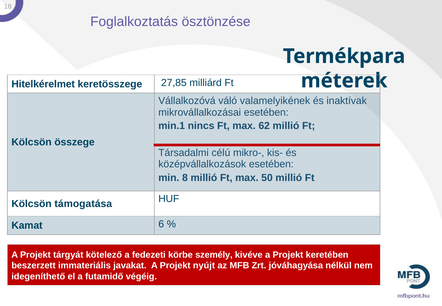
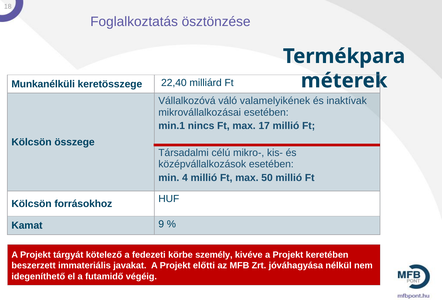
Hitelkérelmet: Hitelkérelmet -> Munkanélküli (43, 84)
27,85: 27,85 -> 22,40 (174, 83)
62: 62 -> 17 (264, 126)
8: 8 -> 4 (185, 178)
támogatása: támogatása -> forrásokhoz (83, 204)
6: 6 -> 9 (161, 224)
nyújt: nyújt -> előtti (204, 266)
